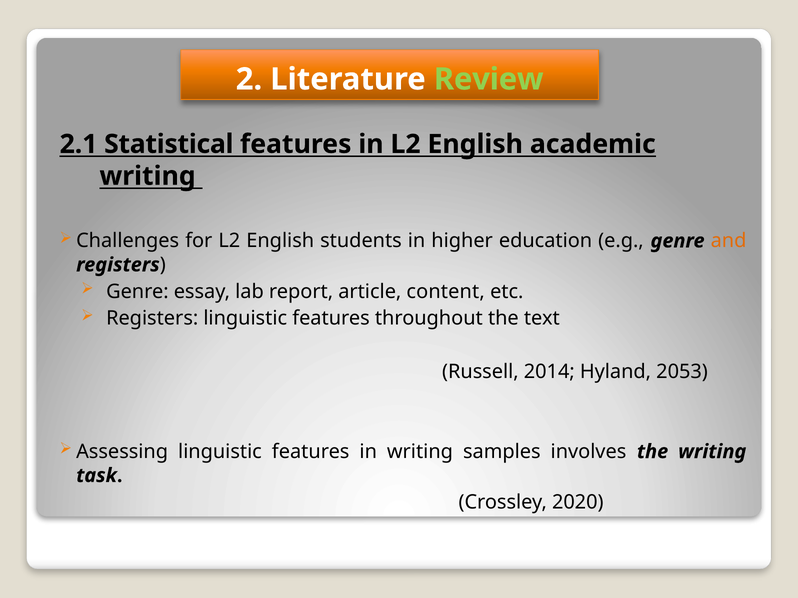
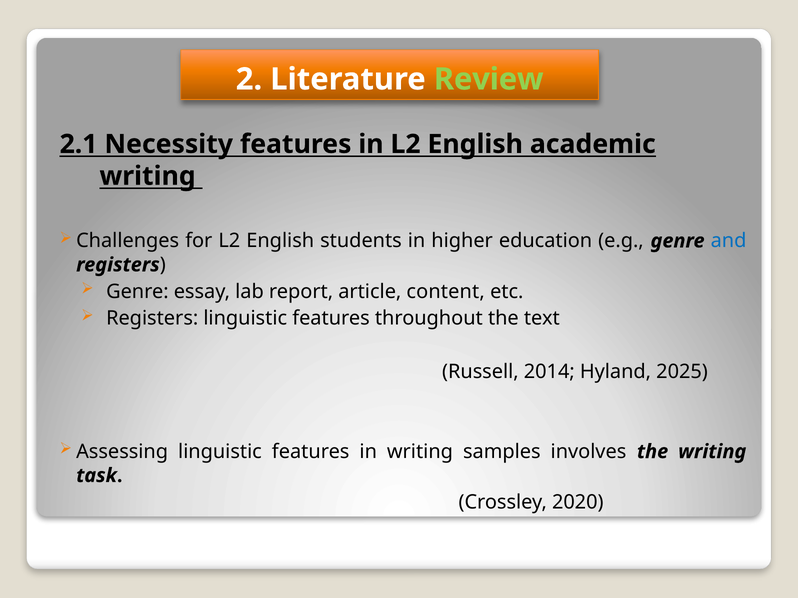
Statistical: Statistical -> Necessity (169, 144)
and colour: orange -> blue (729, 241)
2053: 2053 -> 2025 (682, 372)
